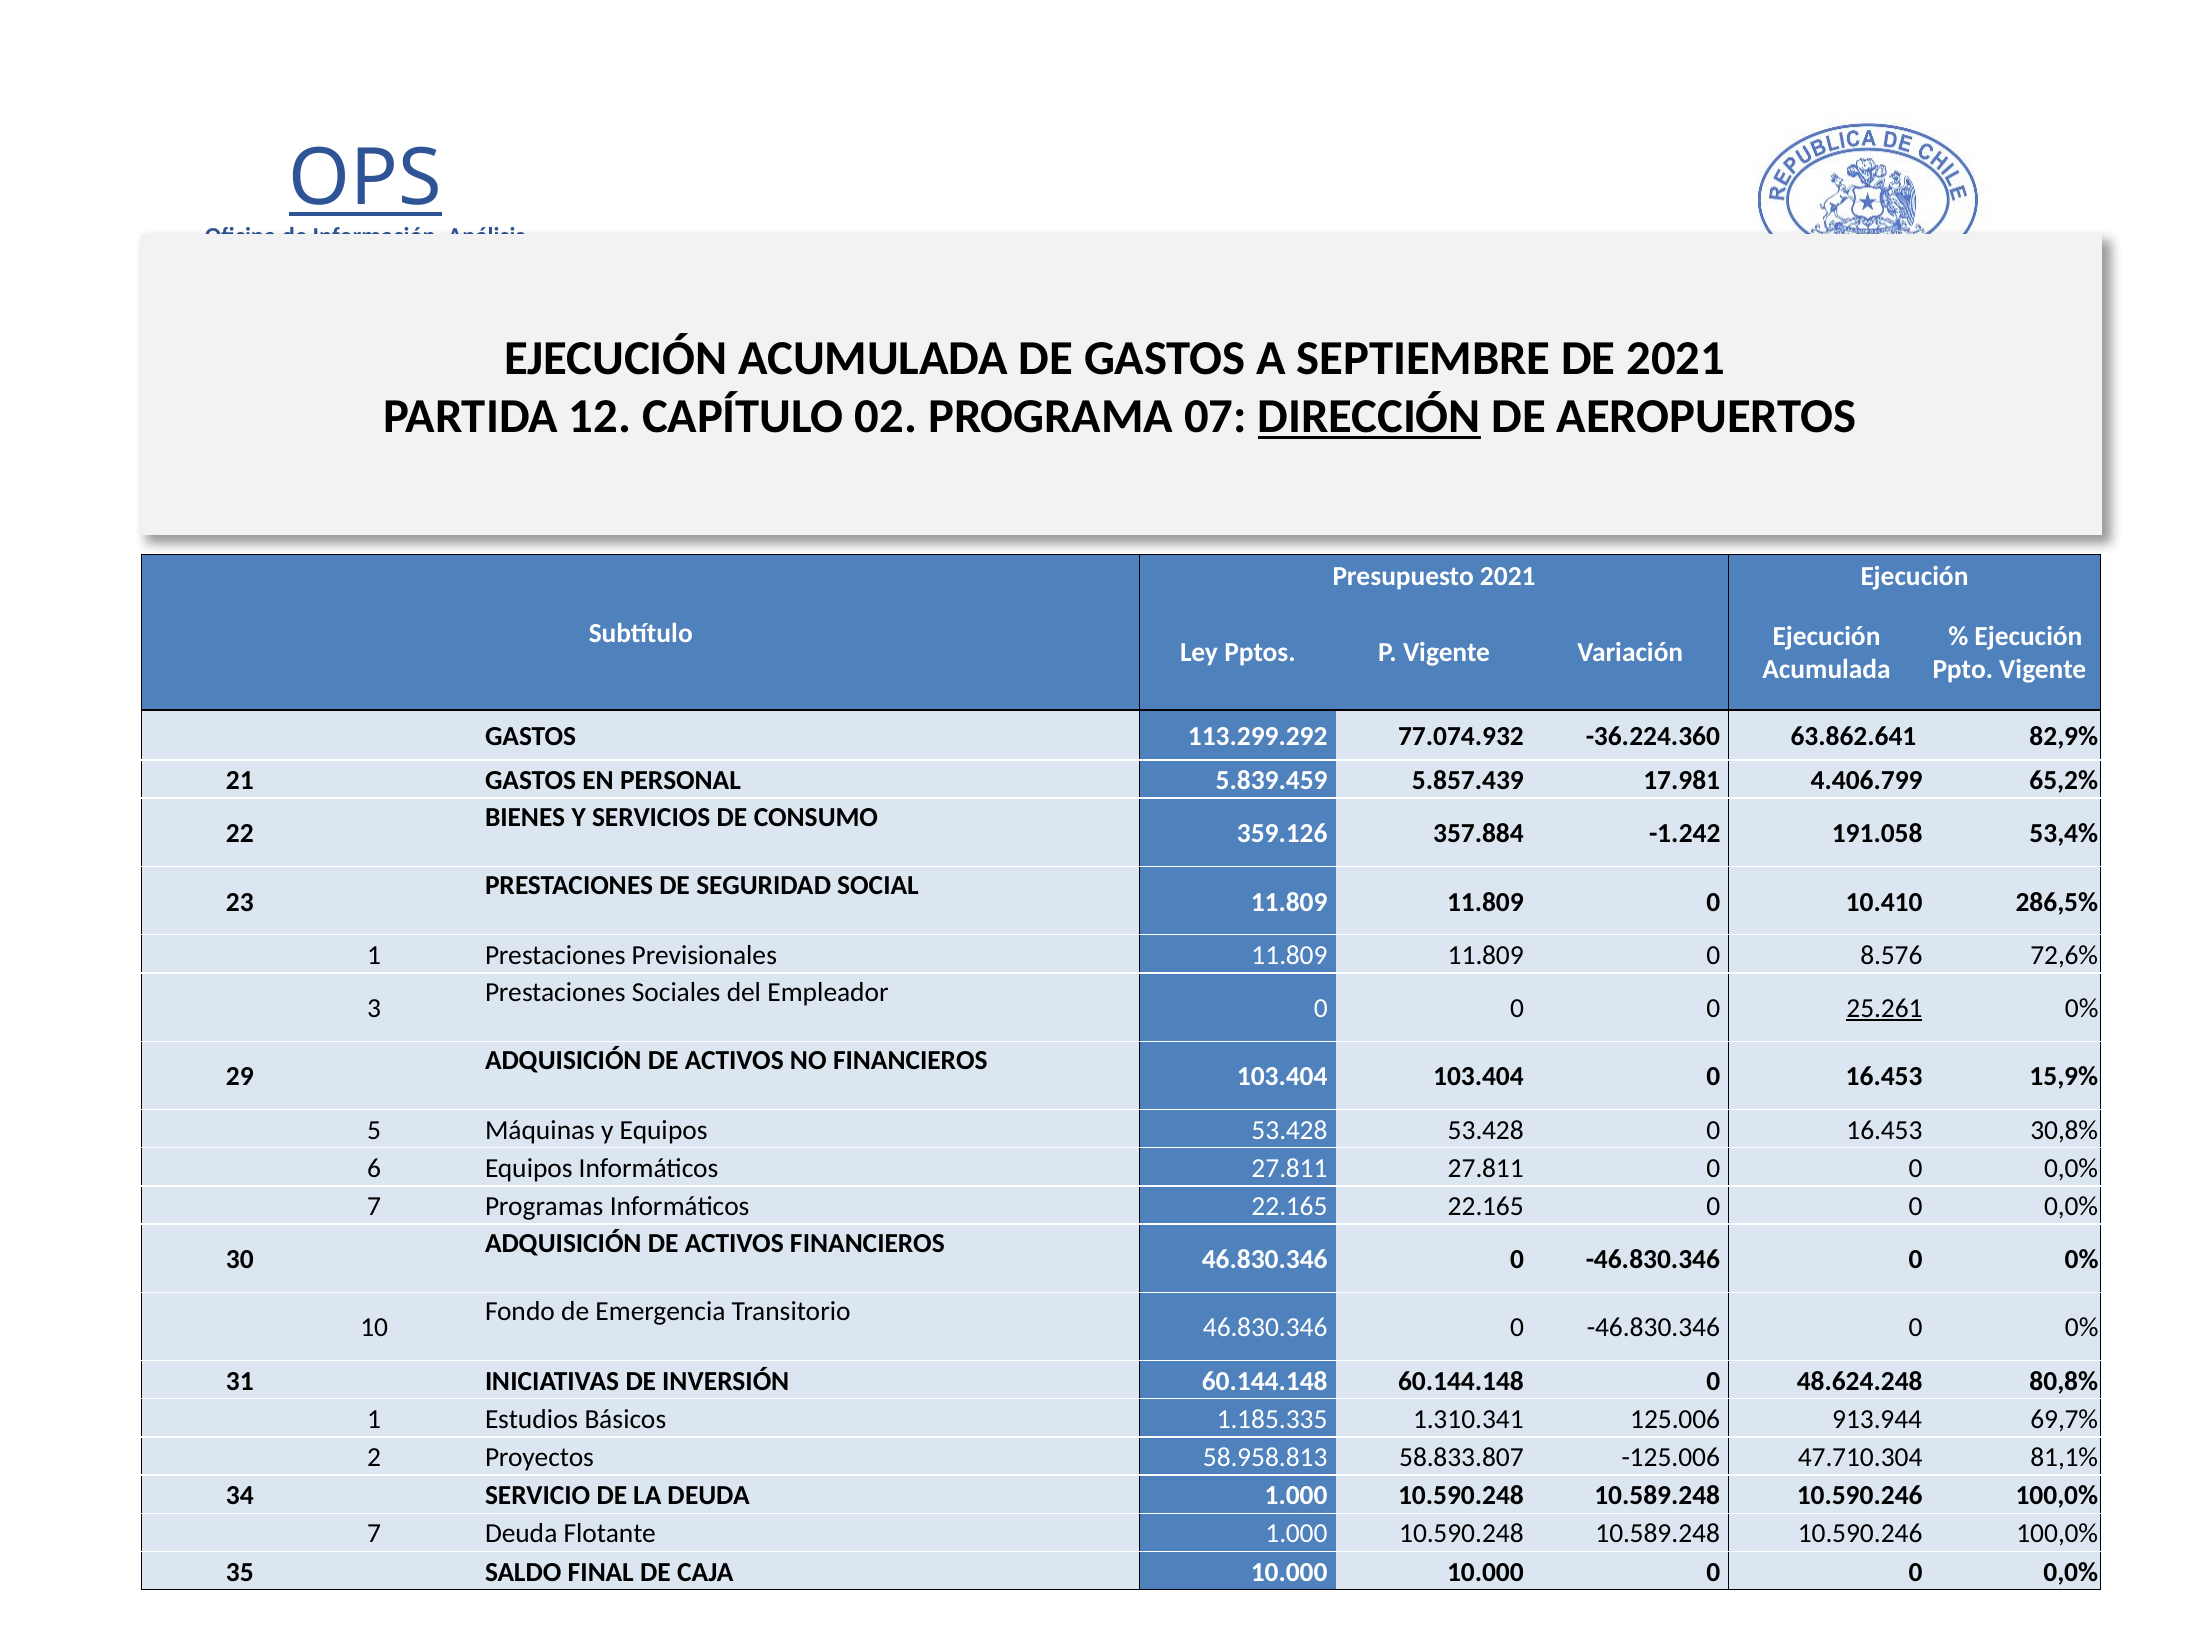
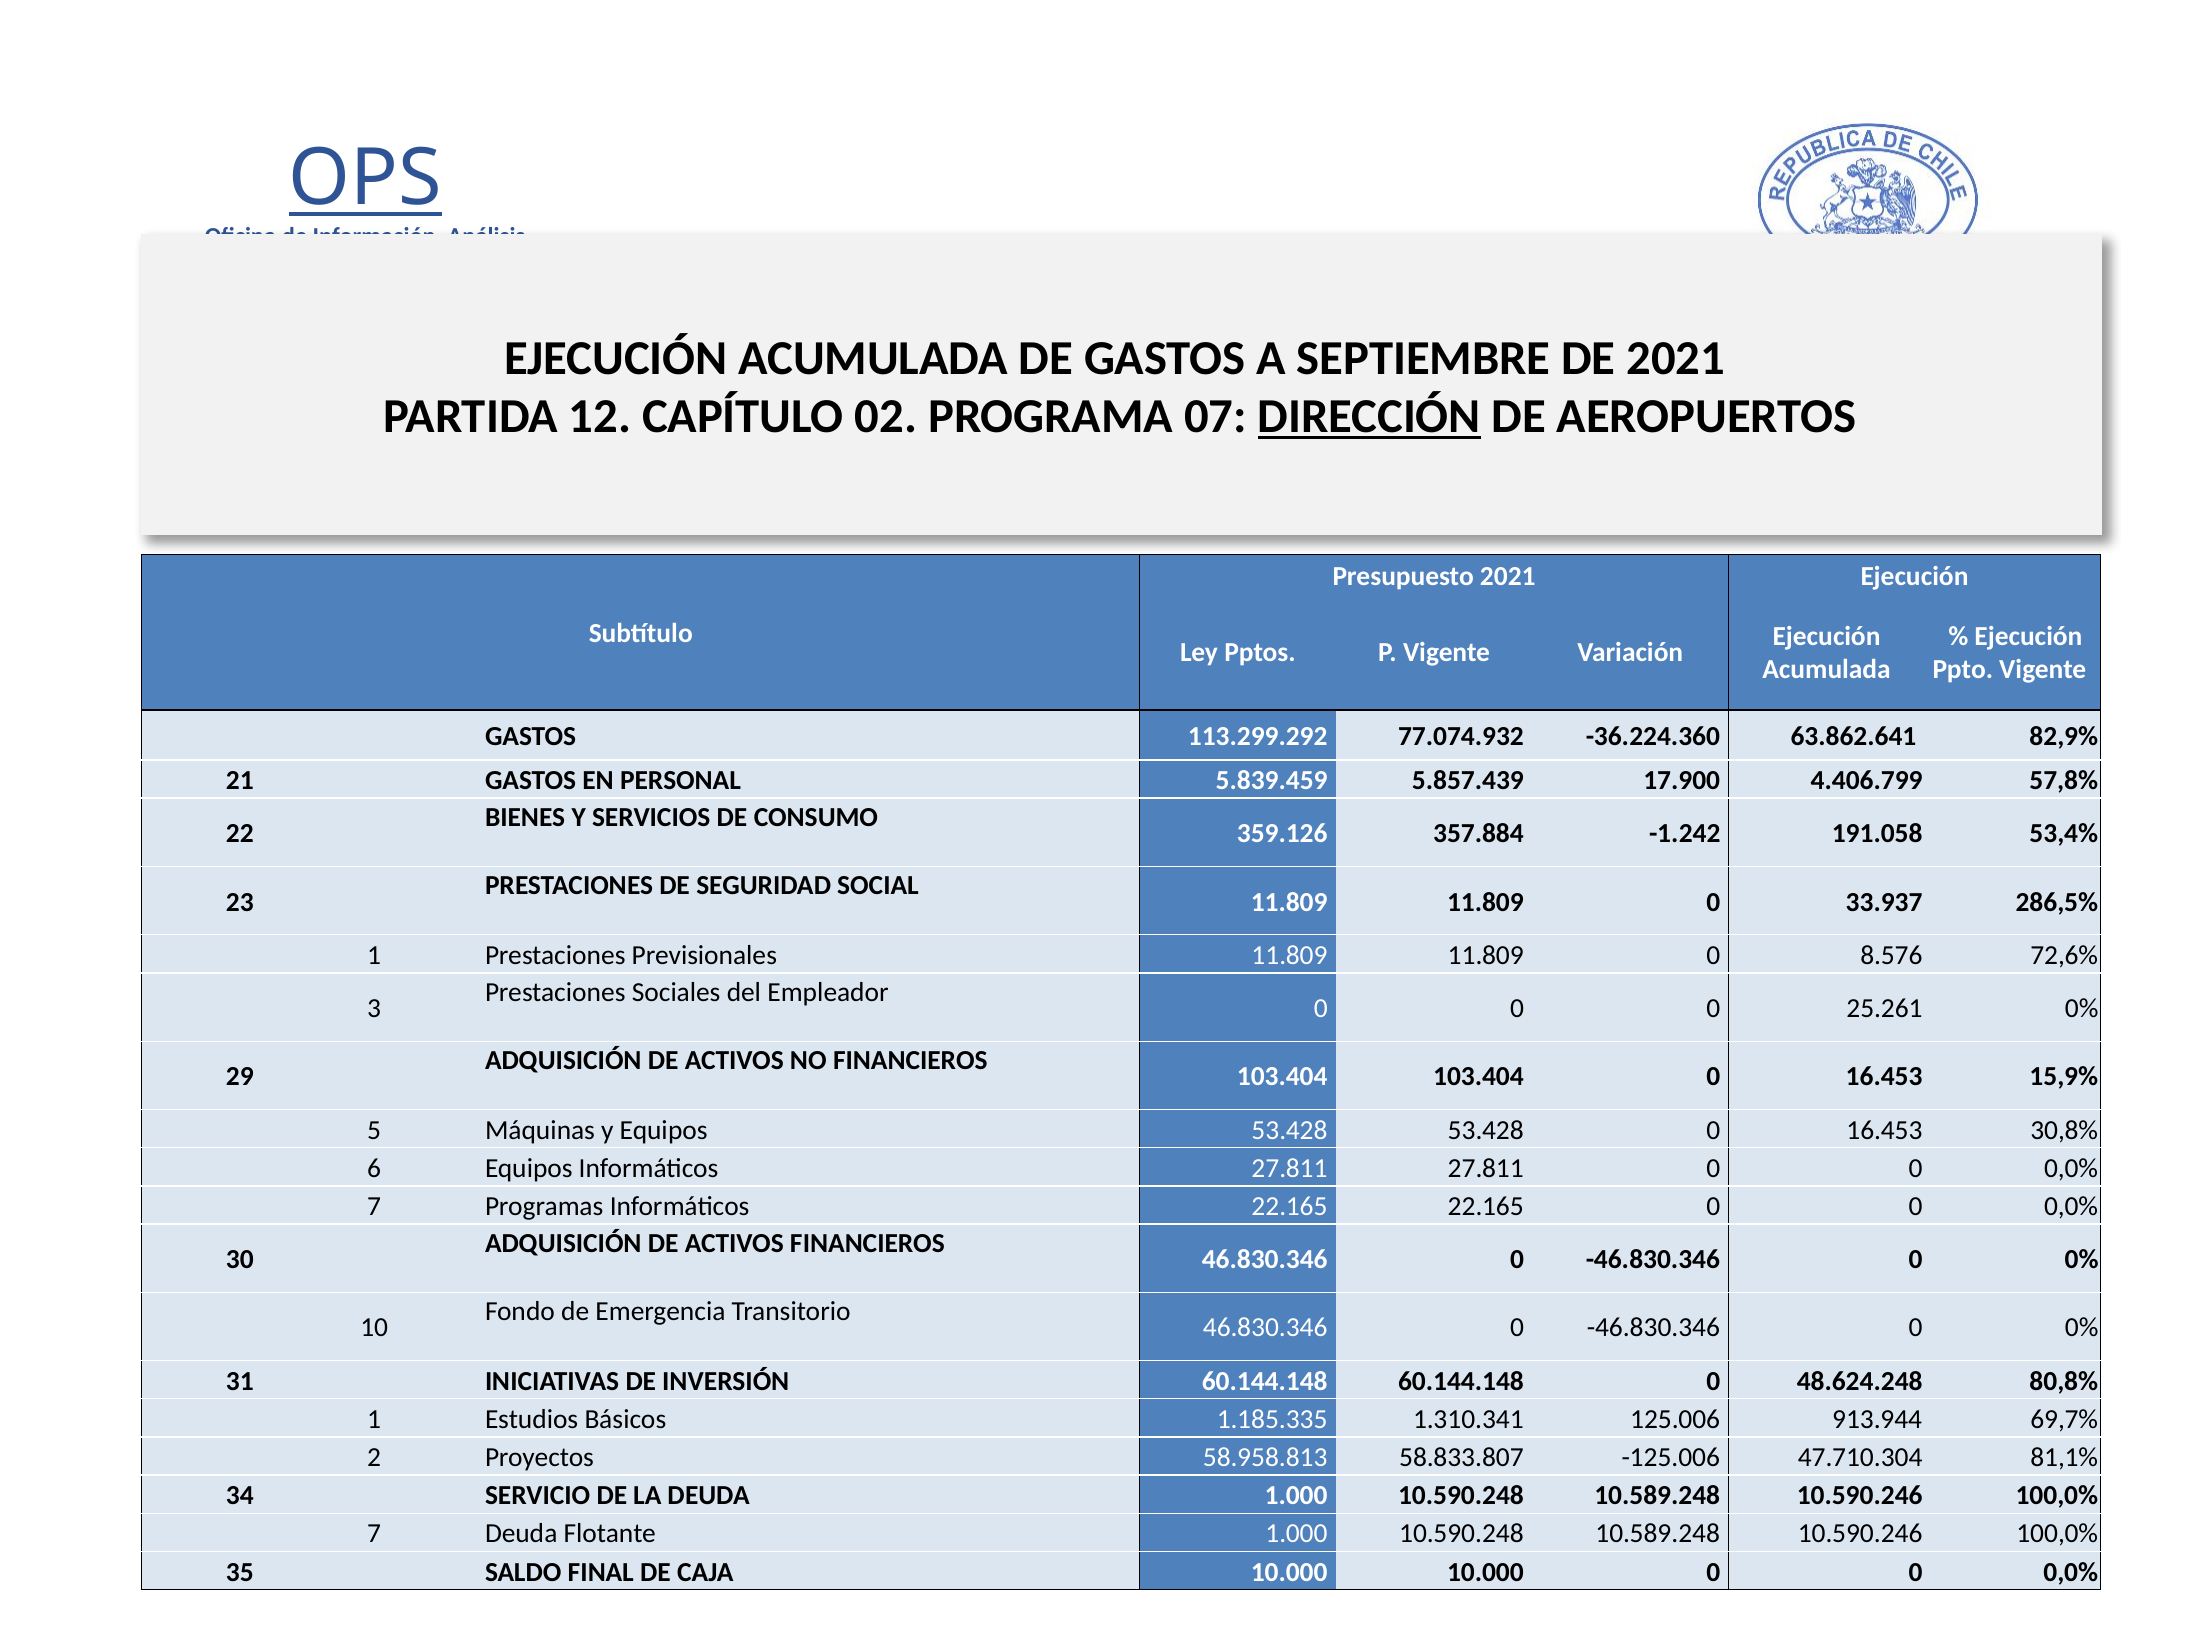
17.981: 17.981 -> 17.900 (1682, 780)
65,2%: 65,2% -> 57,8% (2064, 780)
10.410: 10.410 -> 33.937 (1884, 902)
25.261 underline: present -> none (1884, 1008)
